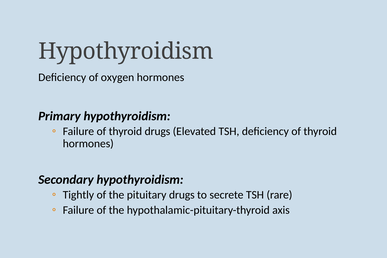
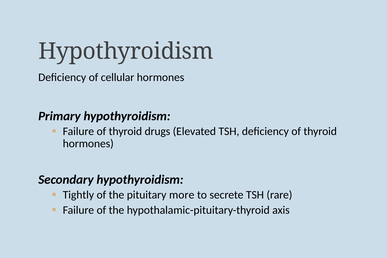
oxygen: oxygen -> cellular (118, 77)
pituitary drugs: drugs -> more (182, 195)
